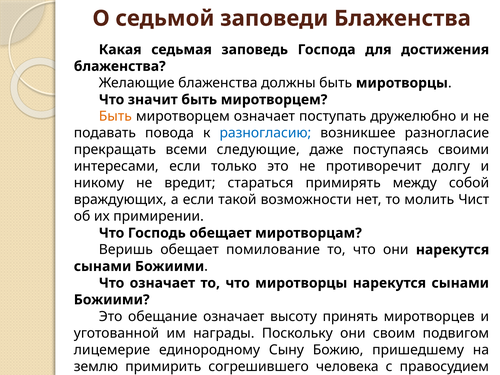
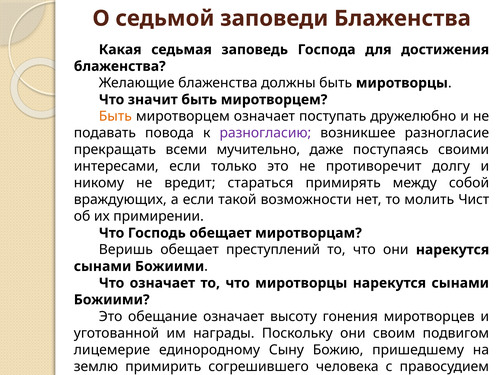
разногласию colour: blue -> purple (265, 133)
следующие: следующие -> мучительно (258, 150)
помилование: помилование -> преступлений (273, 250)
принять: принять -> гонения (350, 316)
